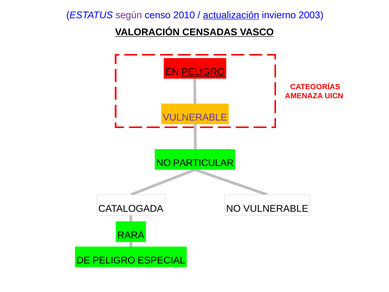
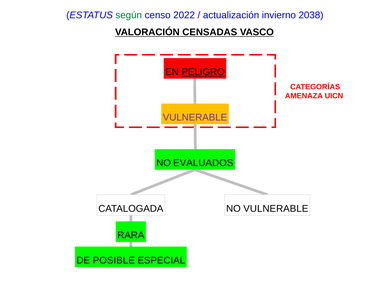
según colour: purple -> green (129, 15)
2010: 2010 -> 2022 (184, 15)
actualización underline: present -> none (231, 15)
2003: 2003 -> 2038 (311, 15)
PARTICULAR: PARTICULAR -> EVALUADOS (203, 163)
DE PELIGRO: PELIGRO -> POSIBLE (114, 260)
